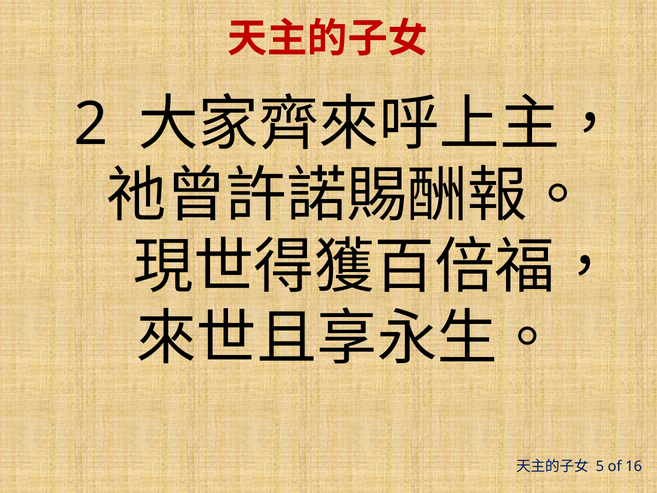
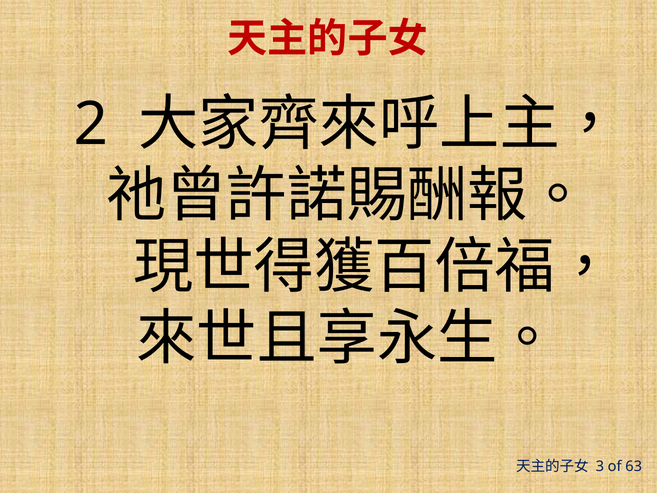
5: 5 -> 3 (600, 466)
16: 16 -> 63 (634, 466)
